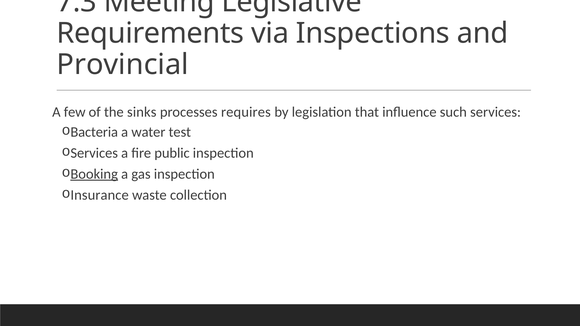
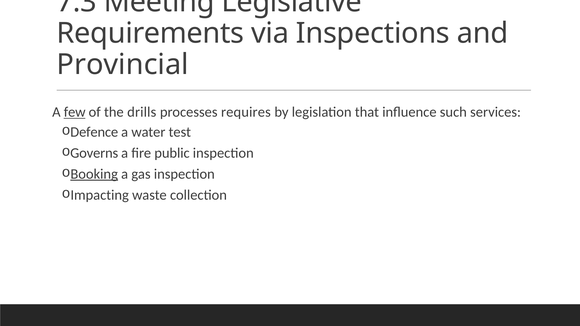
few underline: none -> present (75, 112)
sinks: sinks -> drills (142, 112)
Bacteria: Bacteria -> Defence (94, 132)
Services: Services -> Governs (94, 153)
Insurance: Insurance -> Impacting (100, 195)
